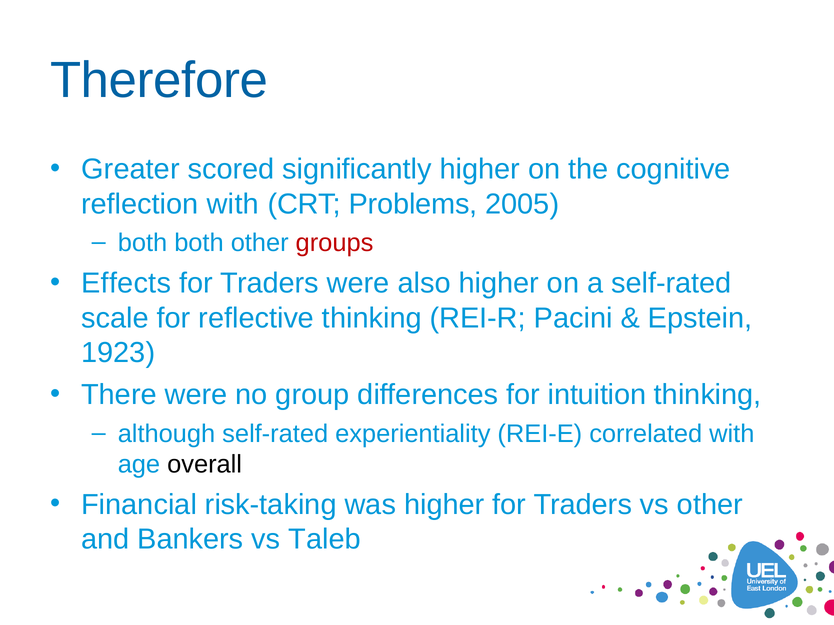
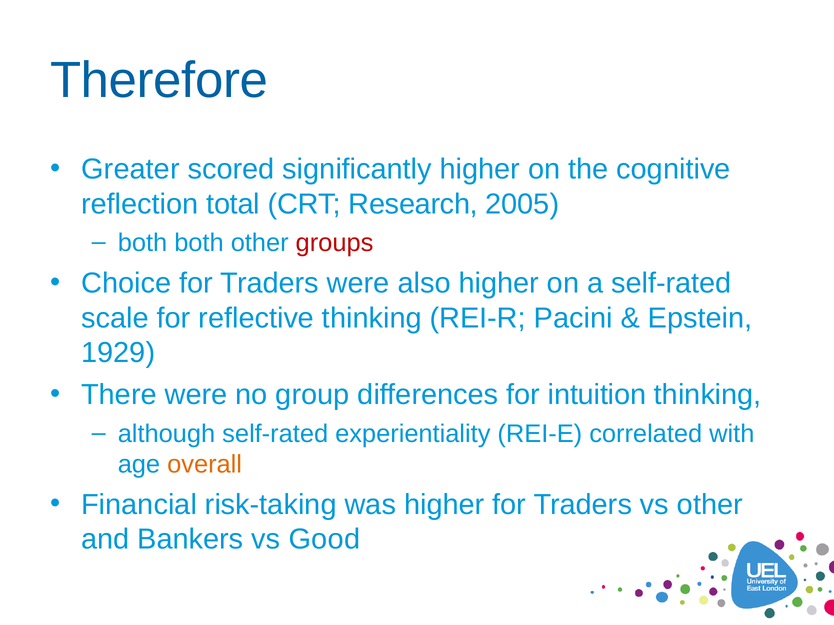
reflection with: with -> total (233, 204)
Problems: Problems -> Research (413, 204)
Effects: Effects -> Choice (126, 283)
1923: 1923 -> 1929 (118, 353)
overall colour: black -> orange (205, 465)
Taleb: Taleb -> Good (324, 540)
